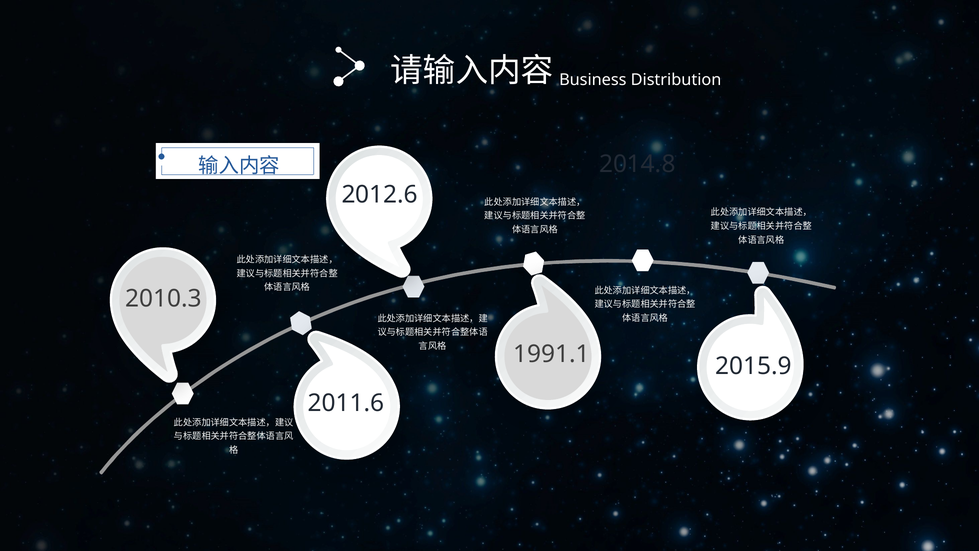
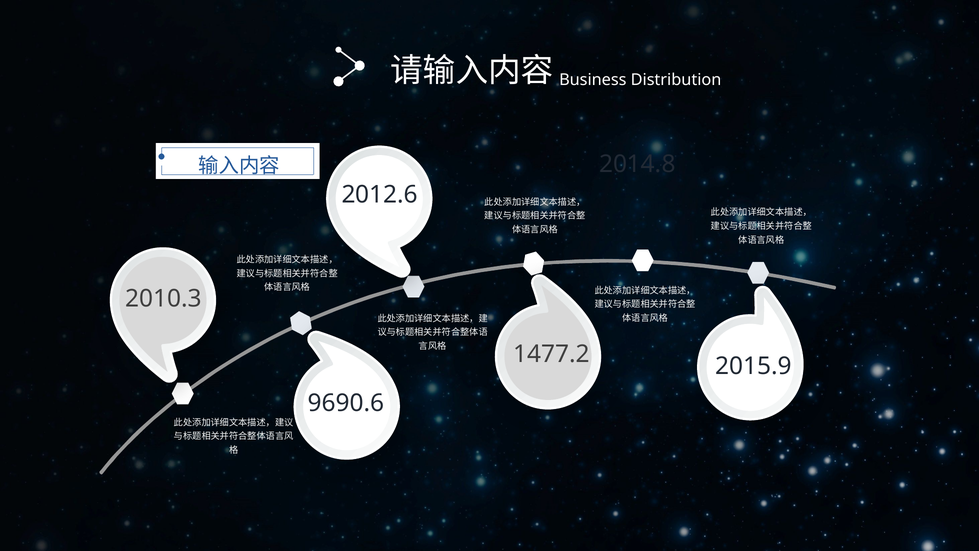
1991.1: 1991.1 -> 1477.2 (552, 354)
2011.6: 2011.6 -> 9690.6 (346, 403)
